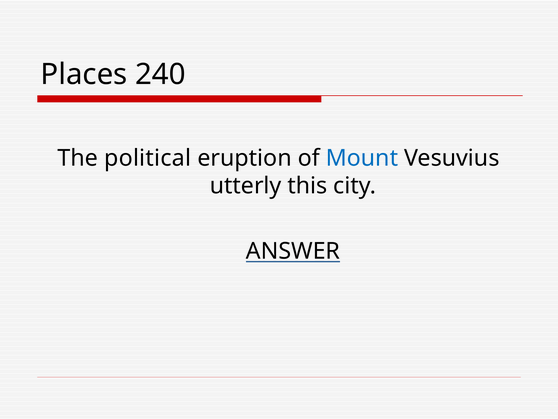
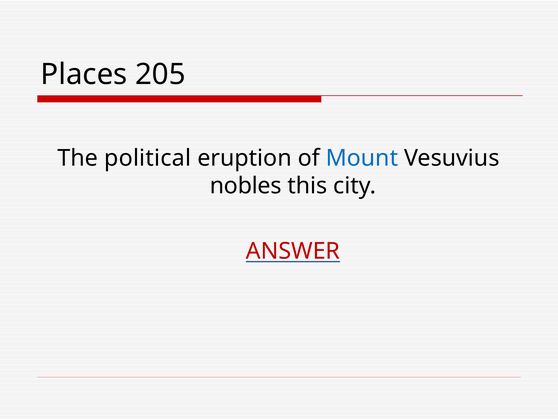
240: 240 -> 205 (160, 74)
utterly: utterly -> nobles (246, 186)
ANSWER colour: black -> red (293, 251)
